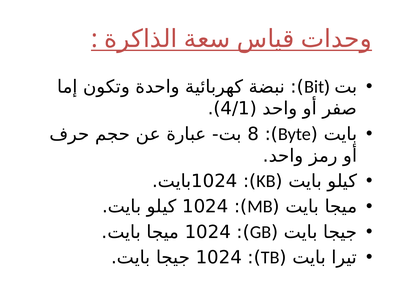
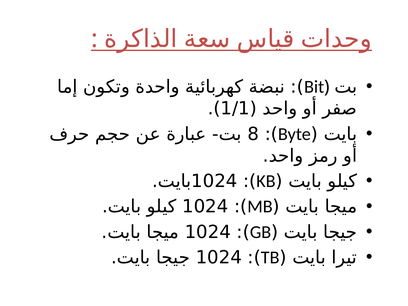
4/1: 4/1 -> 1/1 (235, 109)
